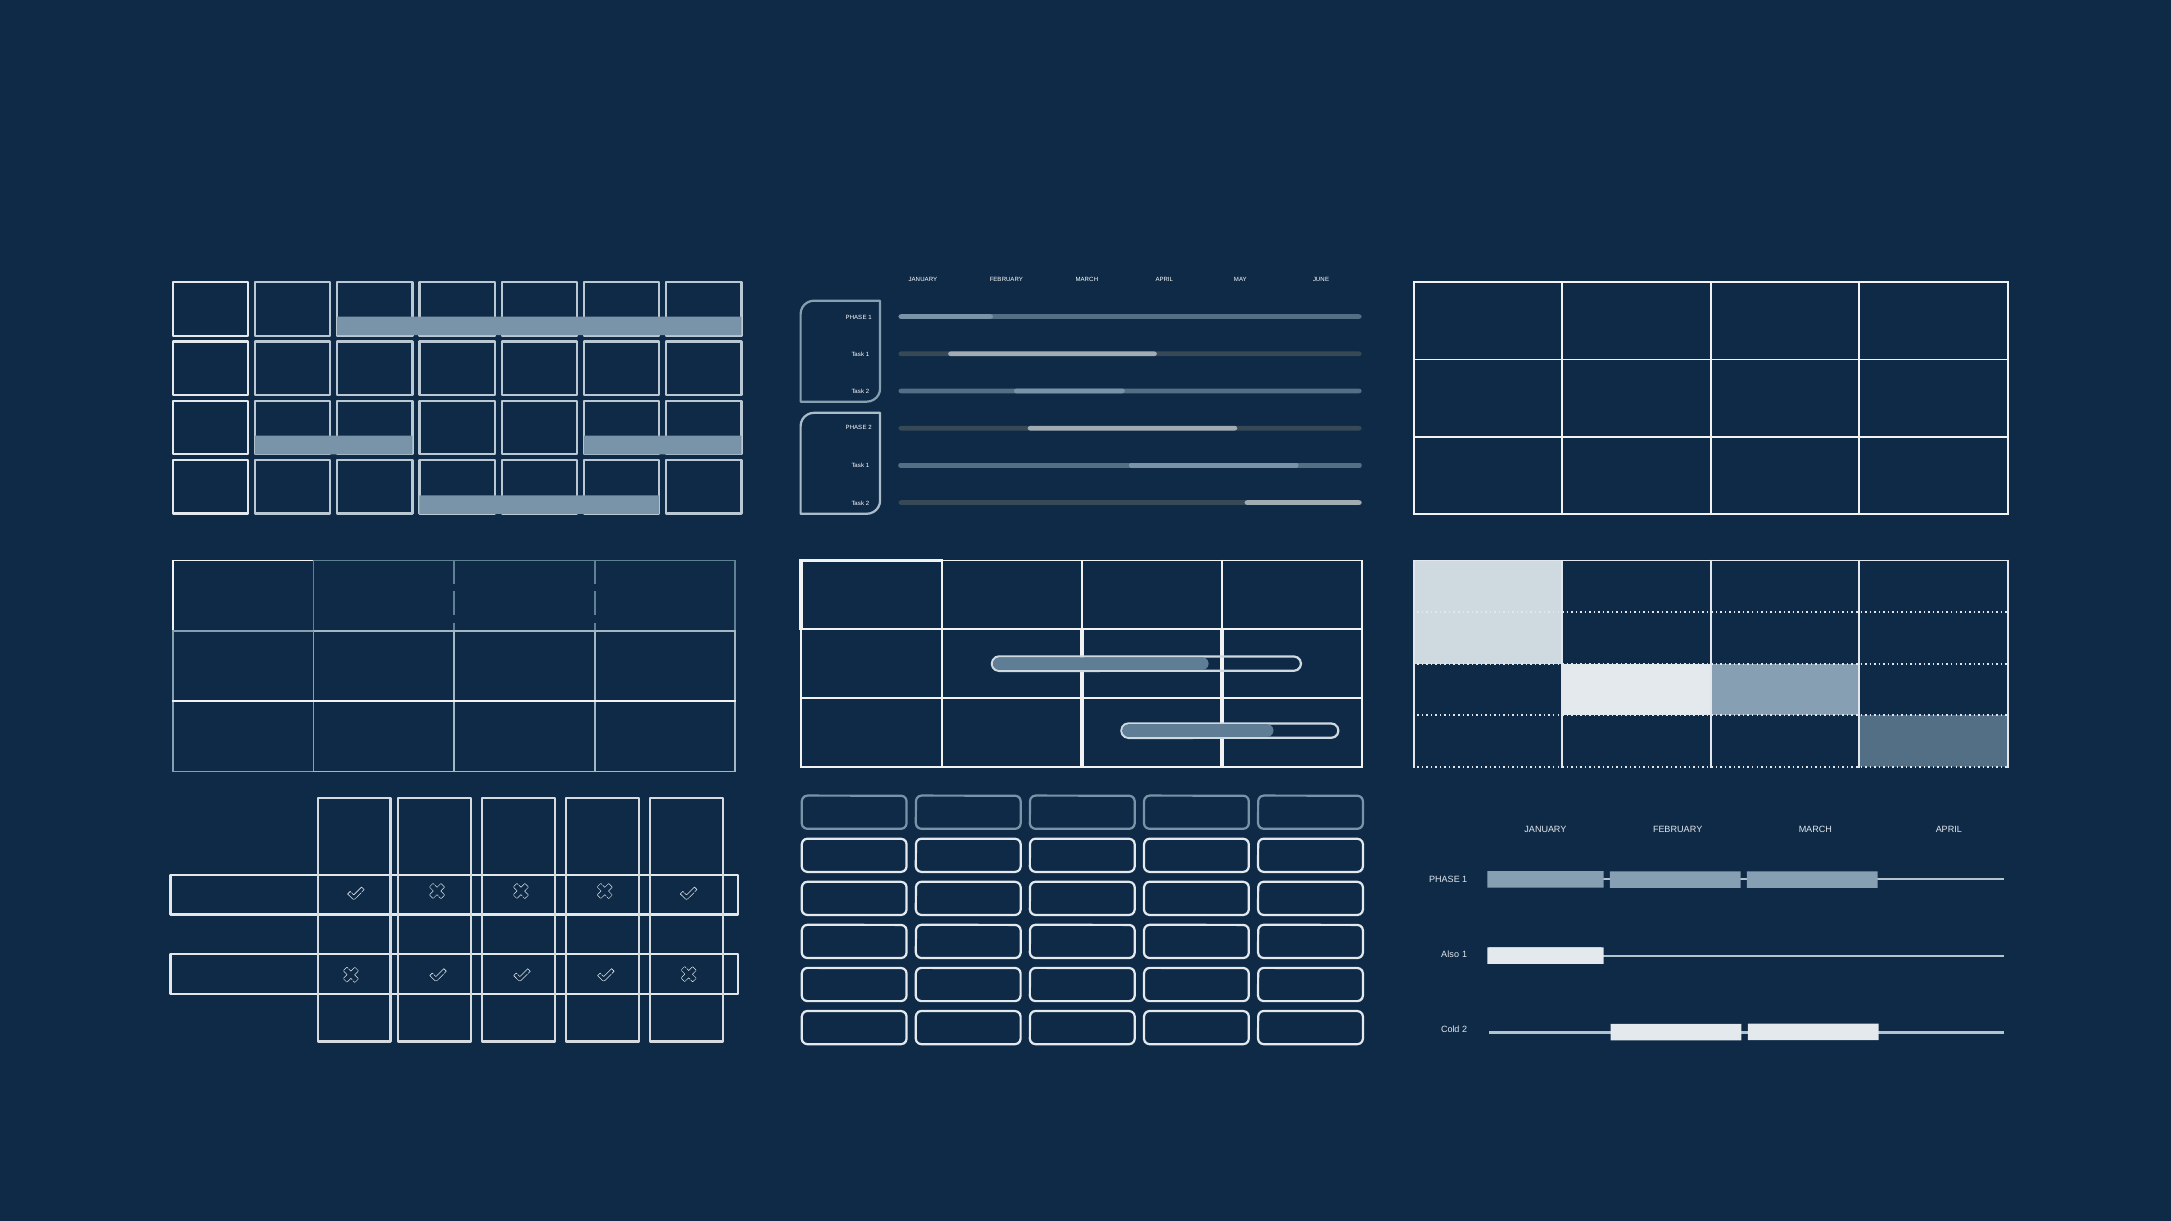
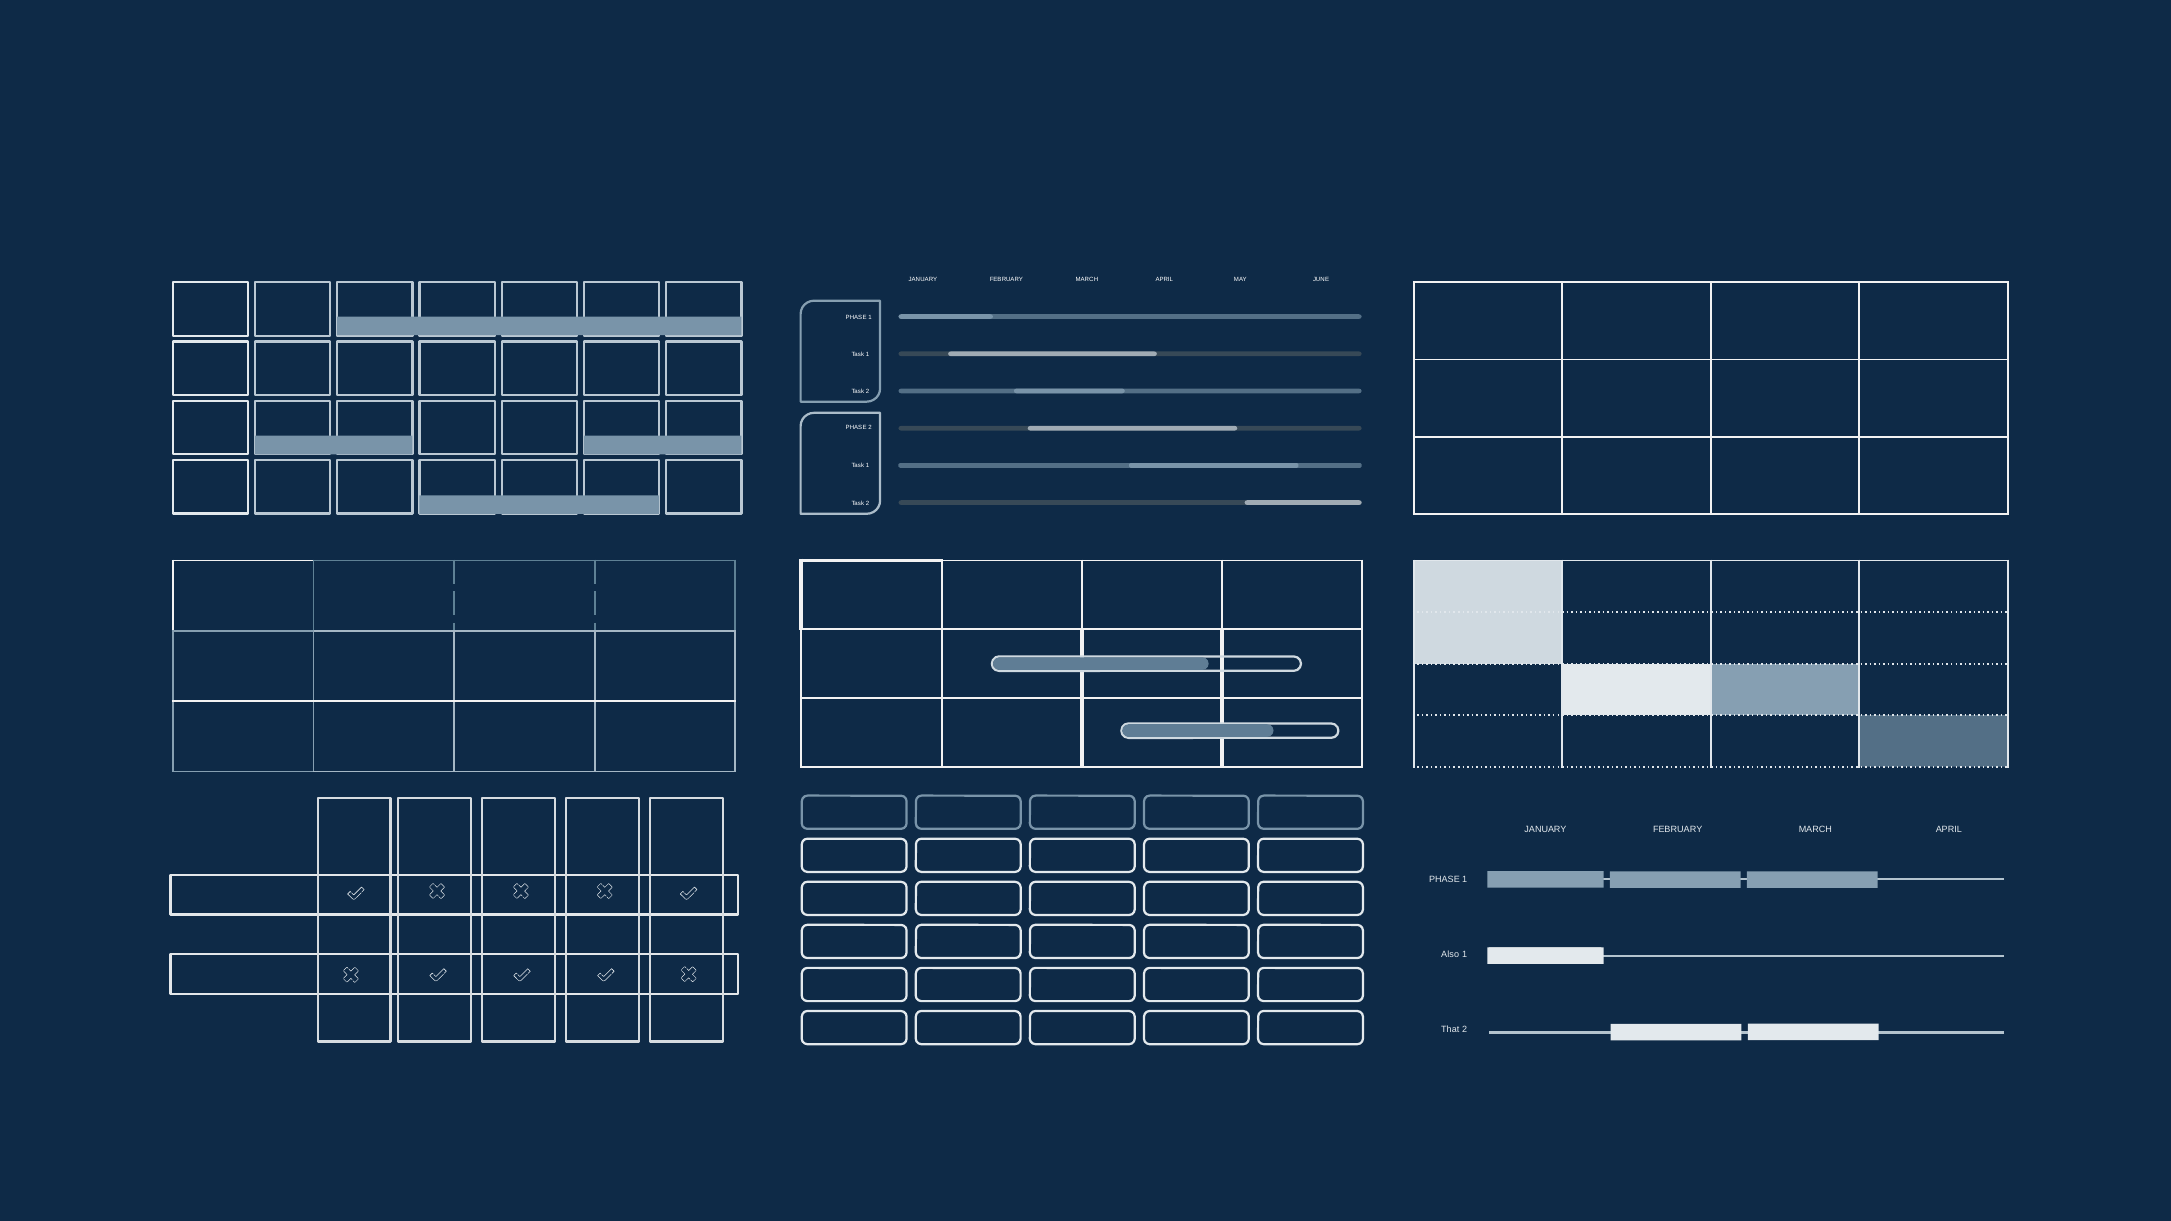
Cold: Cold -> That (1450, 1030)
